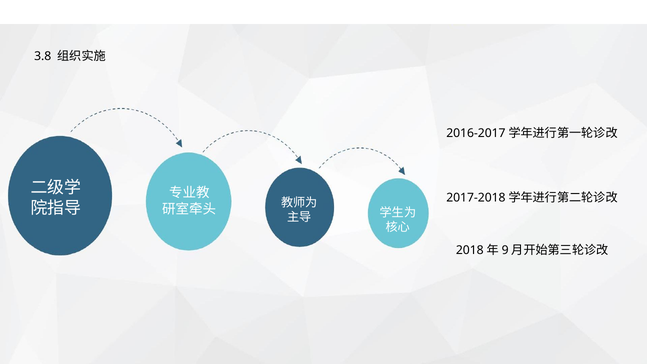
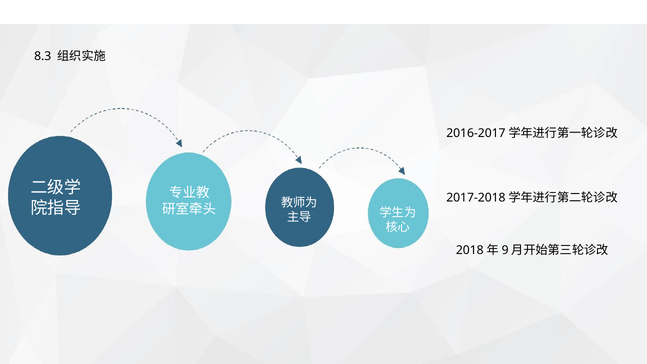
3.8: 3.8 -> 8.3 (43, 56)
